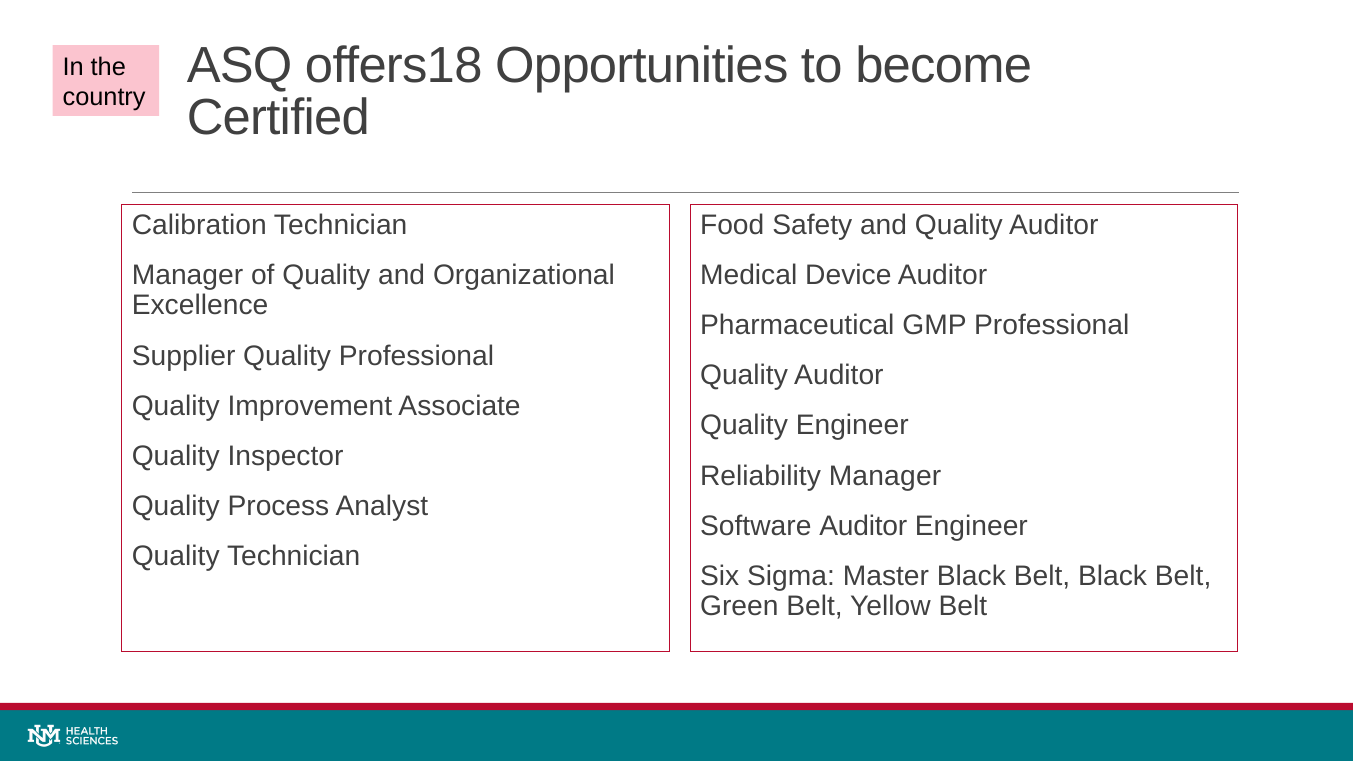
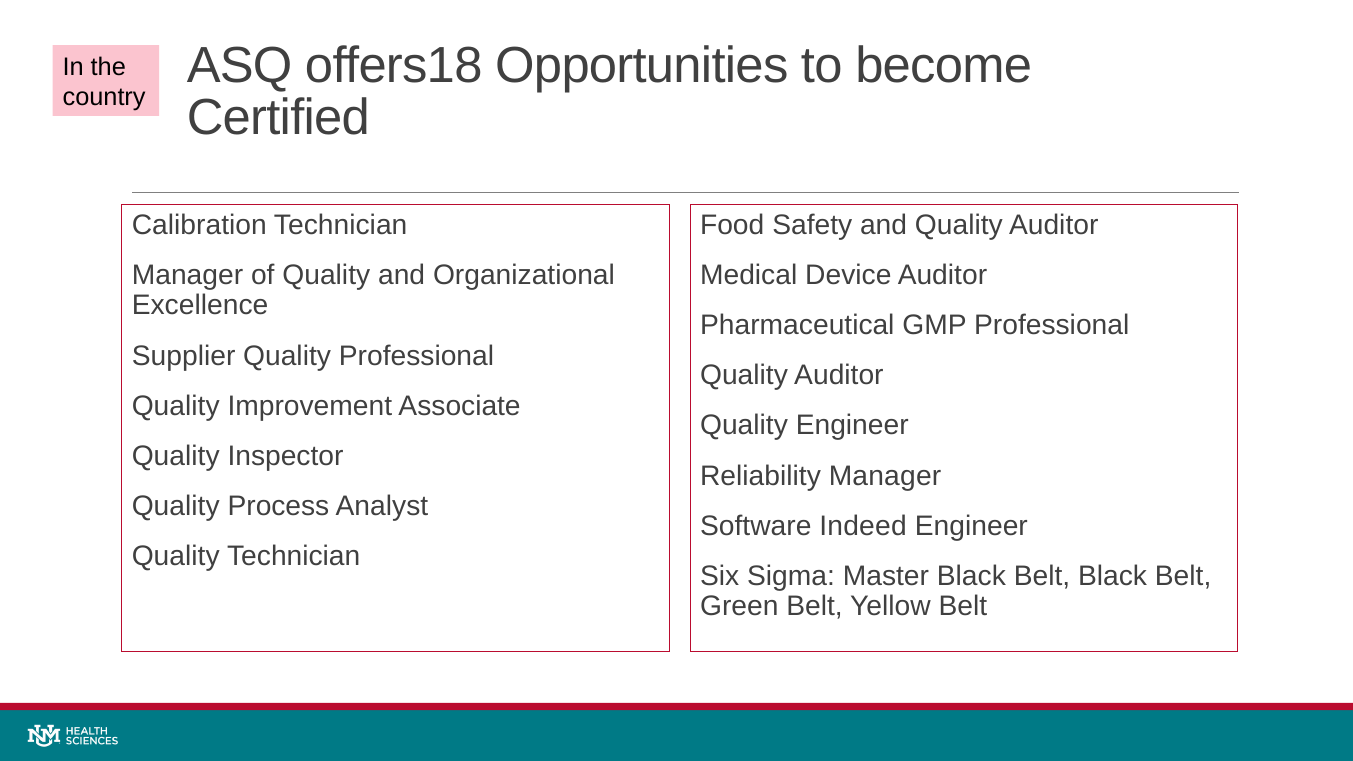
Software Auditor: Auditor -> Indeed (863, 526)
